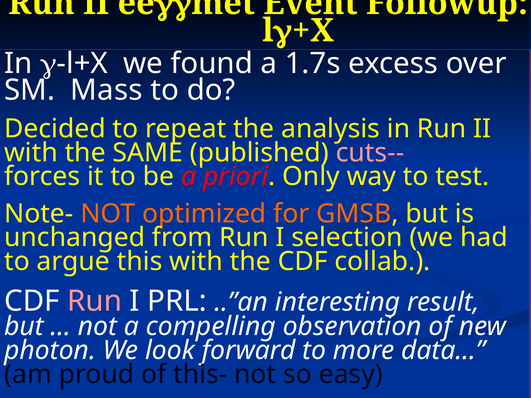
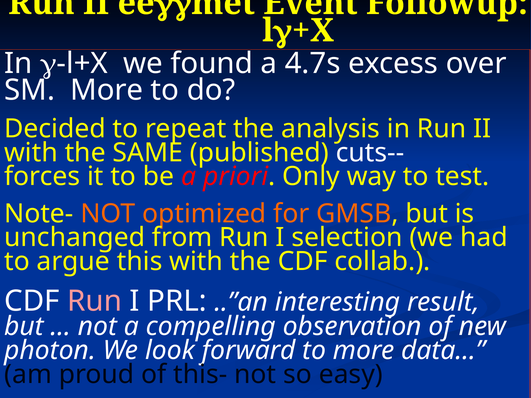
1.7s: 1.7s -> 4.7s (313, 64)
SM Mass: Mass -> More (107, 90)
cuts-- colour: pink -> white (370, 153)
